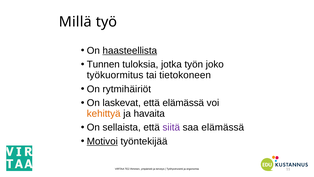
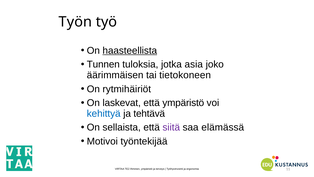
Millä: Millä -> Työn (75, 22)
työn: työn -> asia (194, 64)
työkuormitus: työkuormitus -> äärimmäisen (115, 75)
että elämässä: elämässä -> ympäristö (183, 103)
kehittyä colour: orange -> blue (104, 113)
havaita: havaita -> tehtävä (149, 113)
Motivoi underline: present -> none (102, 141)
